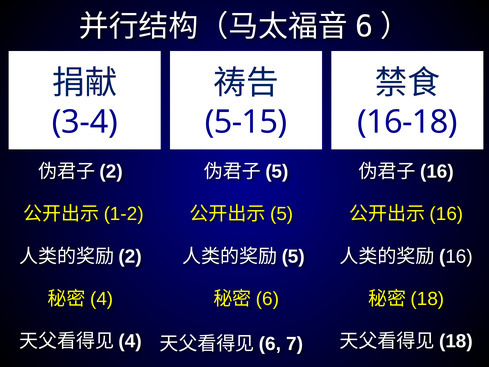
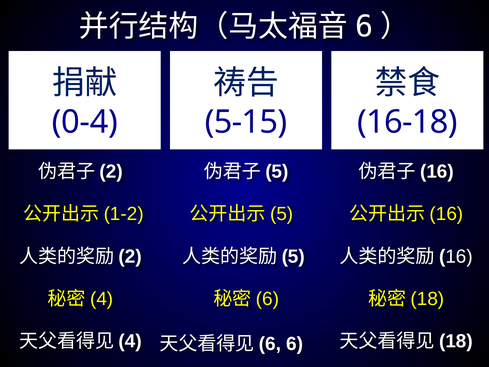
3-4: 3-4 -> 0-4 (85, 122)
7: 7 -> 6 (295, 344)
